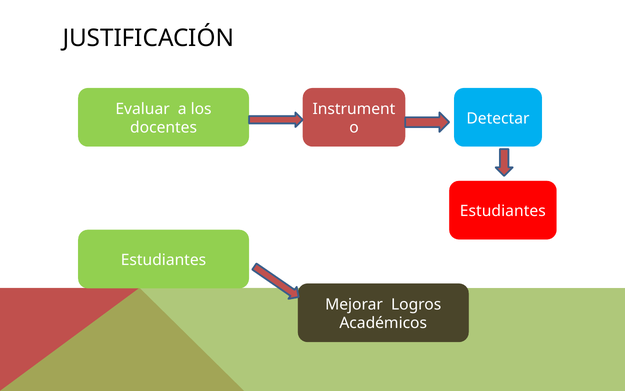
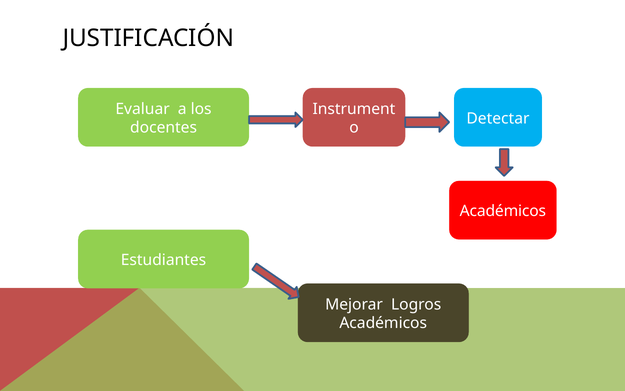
Estudiantes: Estudiantes -> Académicos (503, 211)
